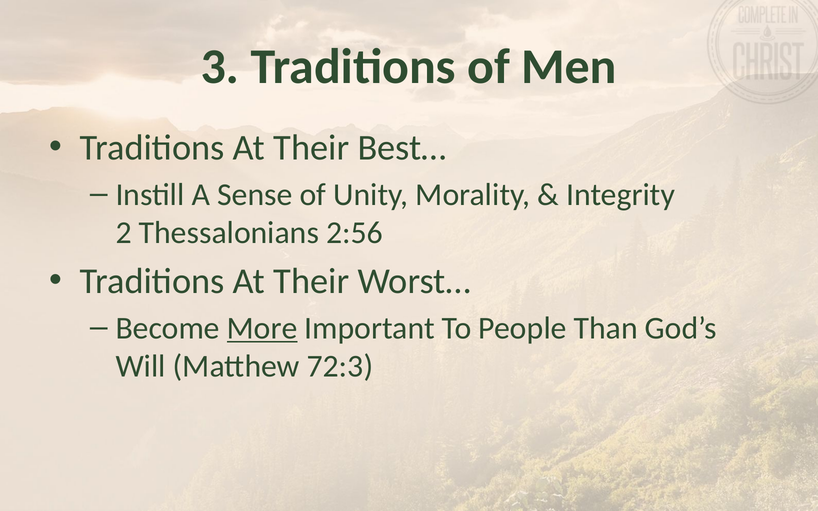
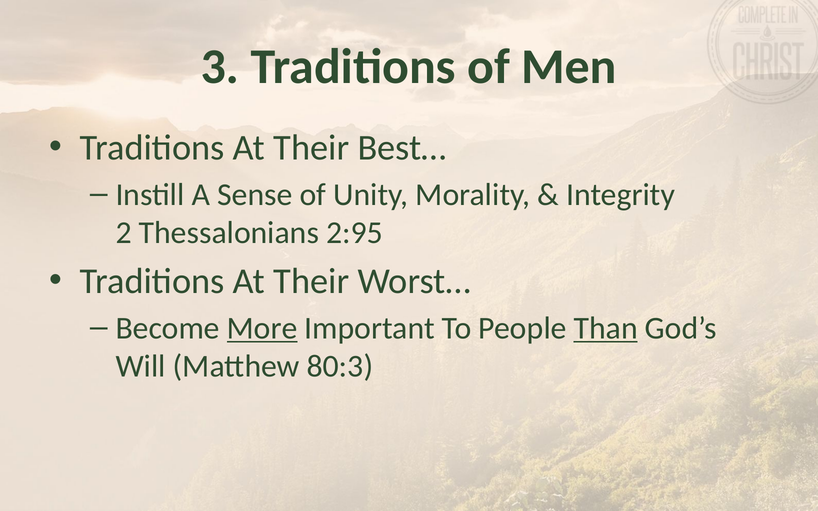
2:56: 2:56 -> 2:95 (355, 233)
Than underline: none -> present (606, 328)
72:3: 72:3 -> 80:3 (340, 366)
